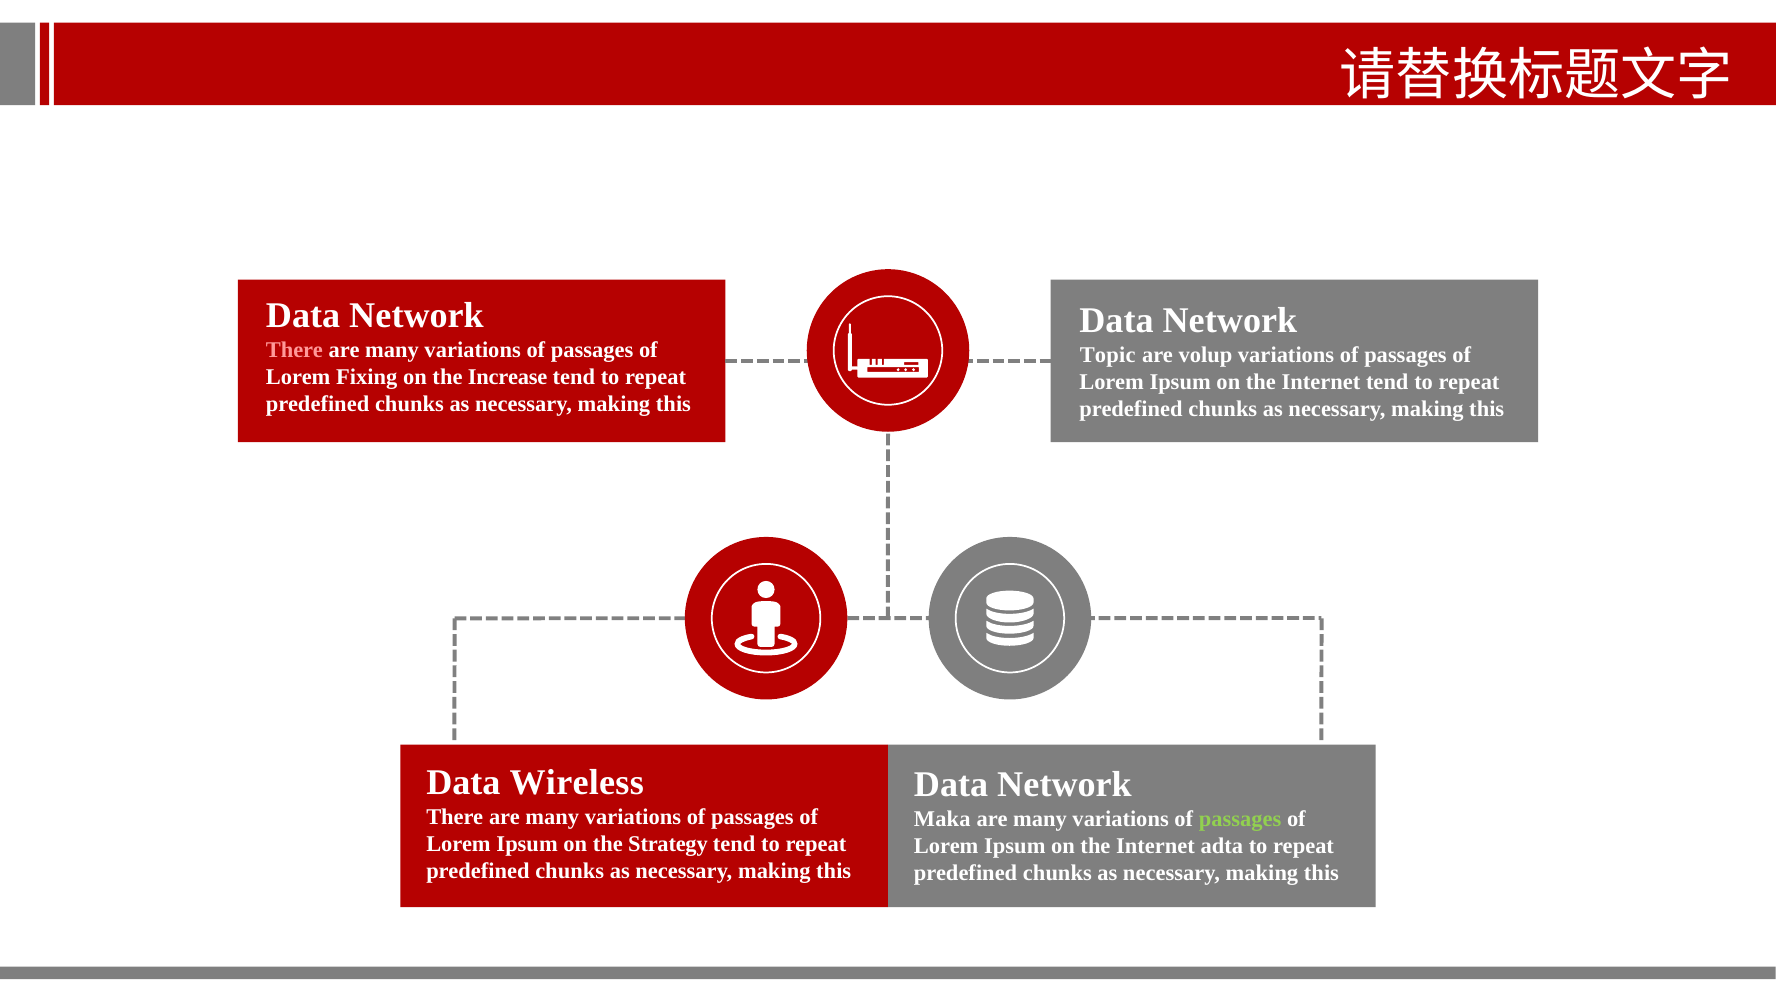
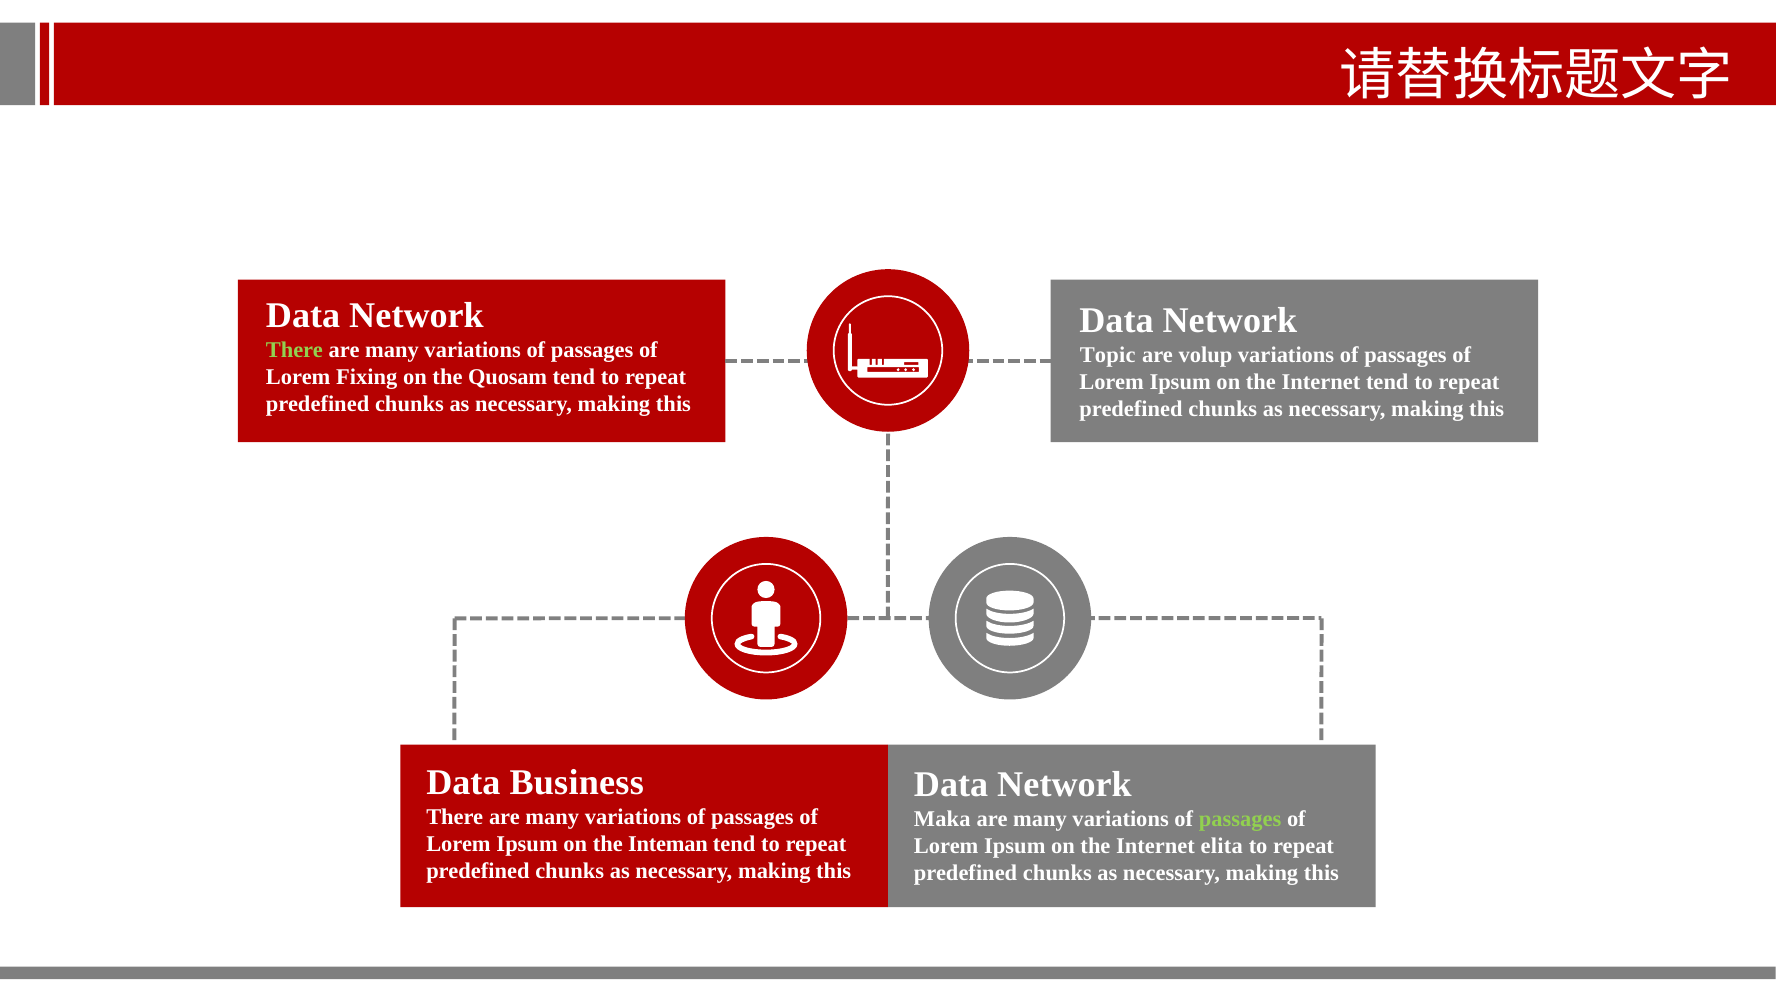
There colour: pink -> light green (294, 350)
Increase: Increase -> Quosam (508, 377)
Wireless: Wireless -> Business (577, 783)
Strategy: Strategy -> Inteman (668, 844)
adta: adta -> elita (1222, 846)
